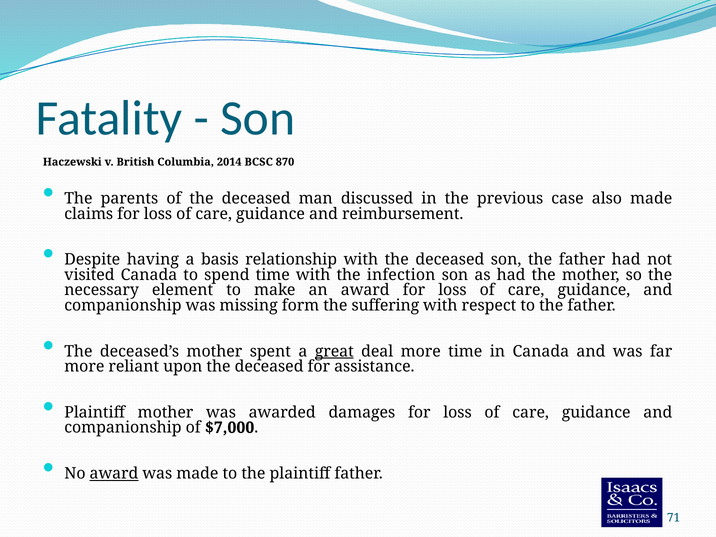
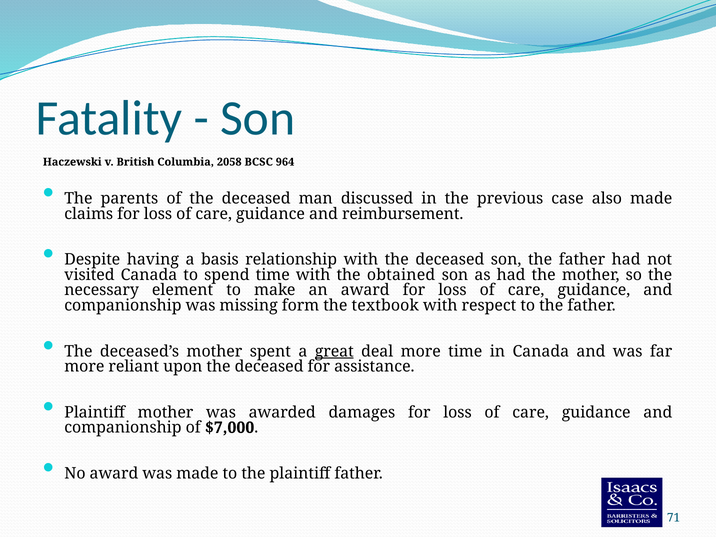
2014: 2014 -> 2058 (229, 162)
870: 870 -> 964 (285, 162)
infection: infection -> obtained (401, 275)
suffering: suffering -> textbook (385, 306)
award underline: present -> none (114, 473)
